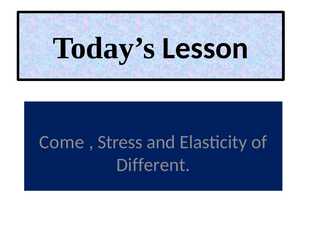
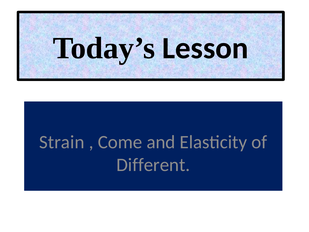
Come: Come -> Strain (62, 142)
Stress: Stress -> Come (120, 142)
